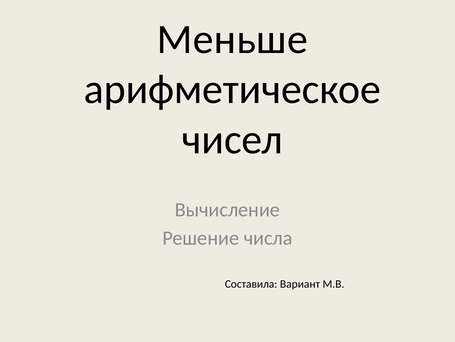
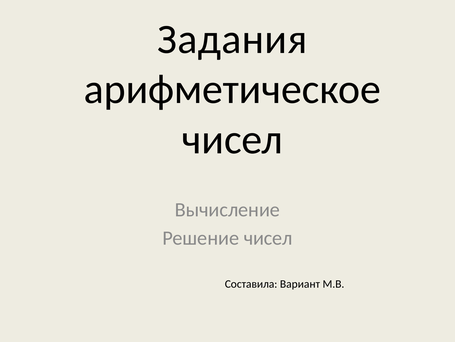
Меньше: Меньше -> Задания (232, 39)
Решение числа: числа -> чисел (268, 238)
